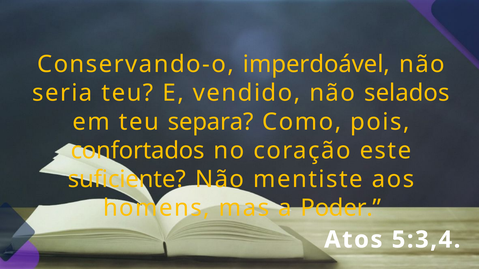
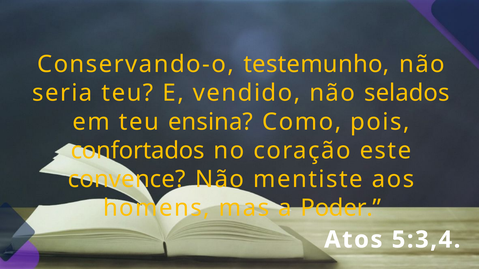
imperdoável: imperdoável -> testemunho (316, 65)
separa: separa -> ensina (211, 122)
suficiente: suficiente -> convence (127, 179)
